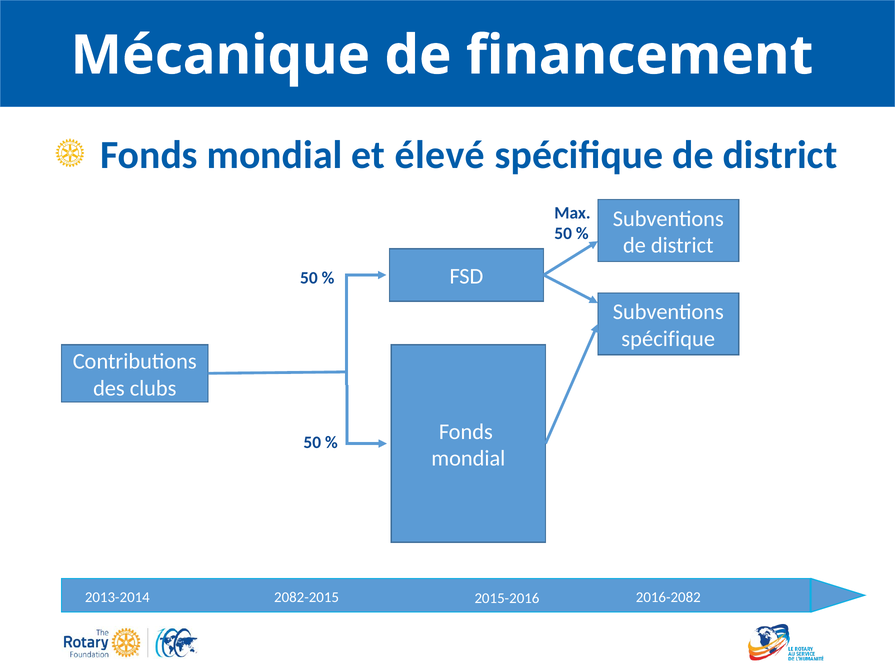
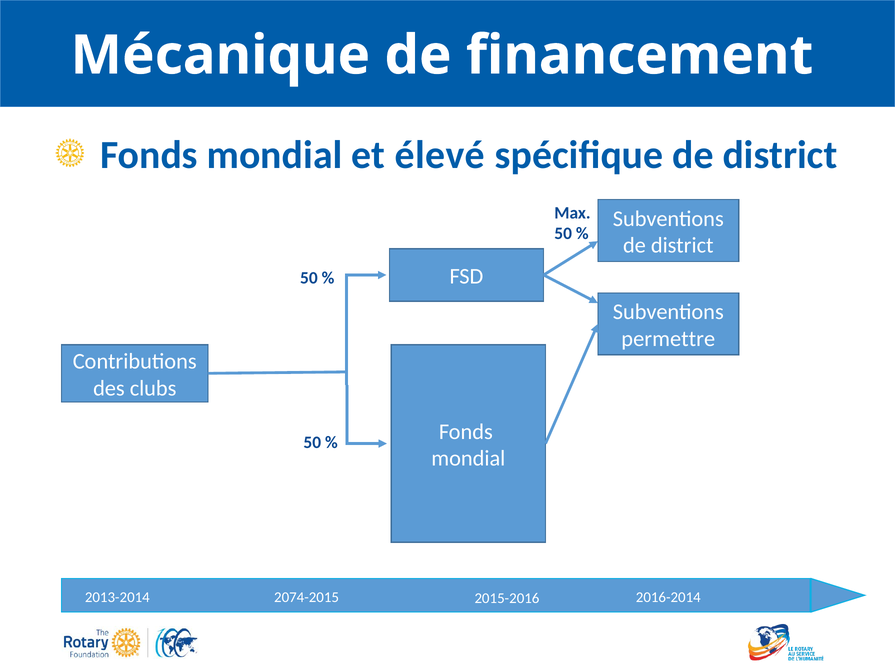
spécifique: spécifique -> permettre (668, 339)
2082-2015: 2082-2015 -> 2074-2015 (307, 597)
2016-2082: 2016-2082 -> 2016-2014 (668, 597)
